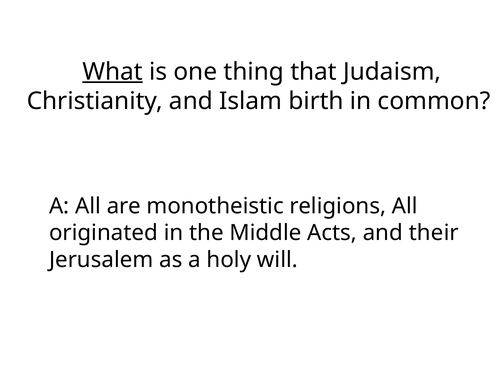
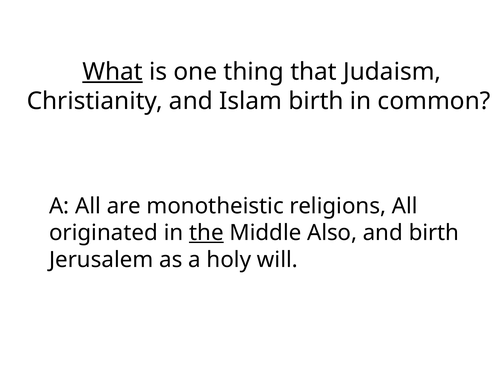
the underline: none -> present (206, 233)
Acts: Acts -> Also (332, 233)
and their: their -> birth (434, 233)
